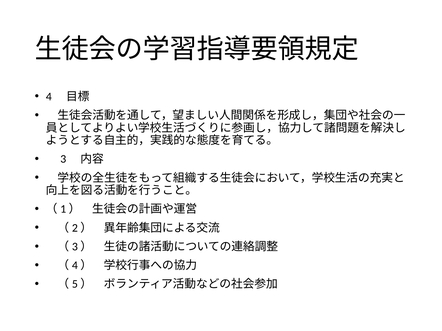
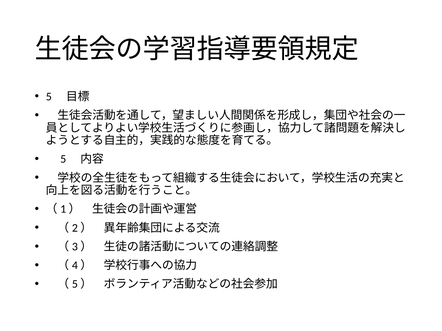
4: 4 -> 5 (49, 97)
3: 3 -> 5 (63, 159)
